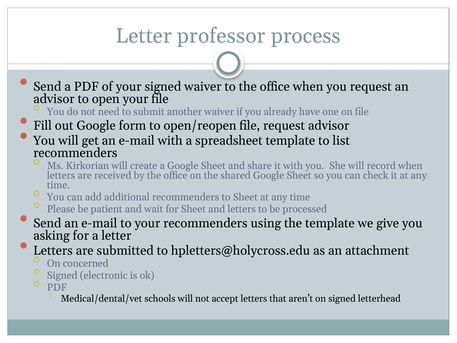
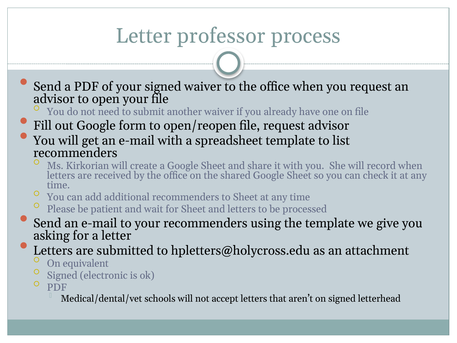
concerned: concerned -> equivalent (86, 263)
